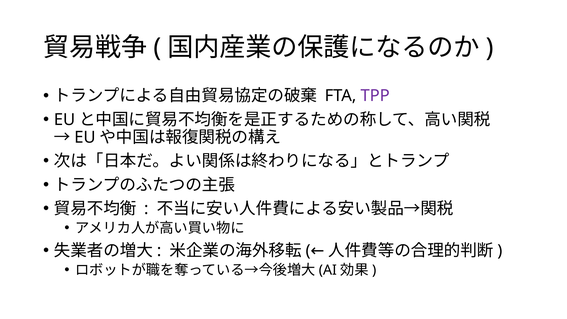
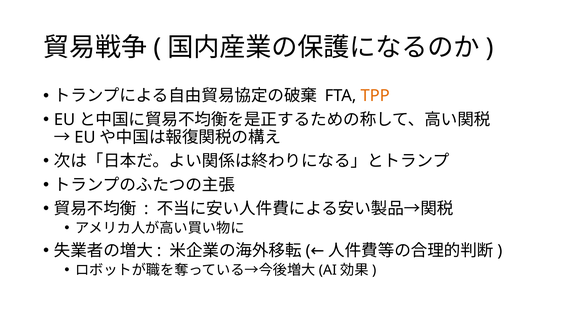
TPP colour: purple -> orange (375, 96)
